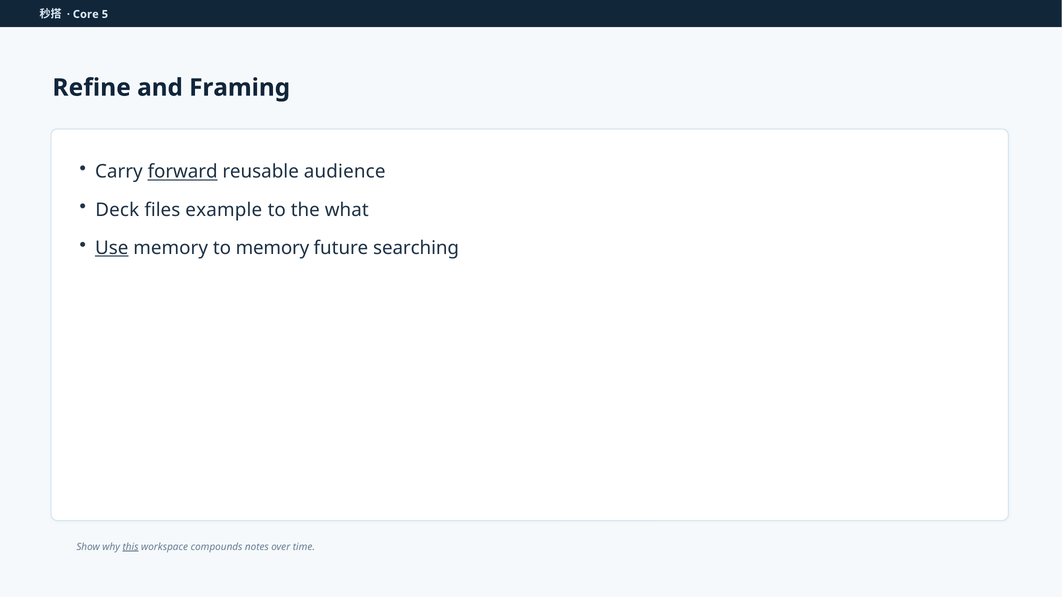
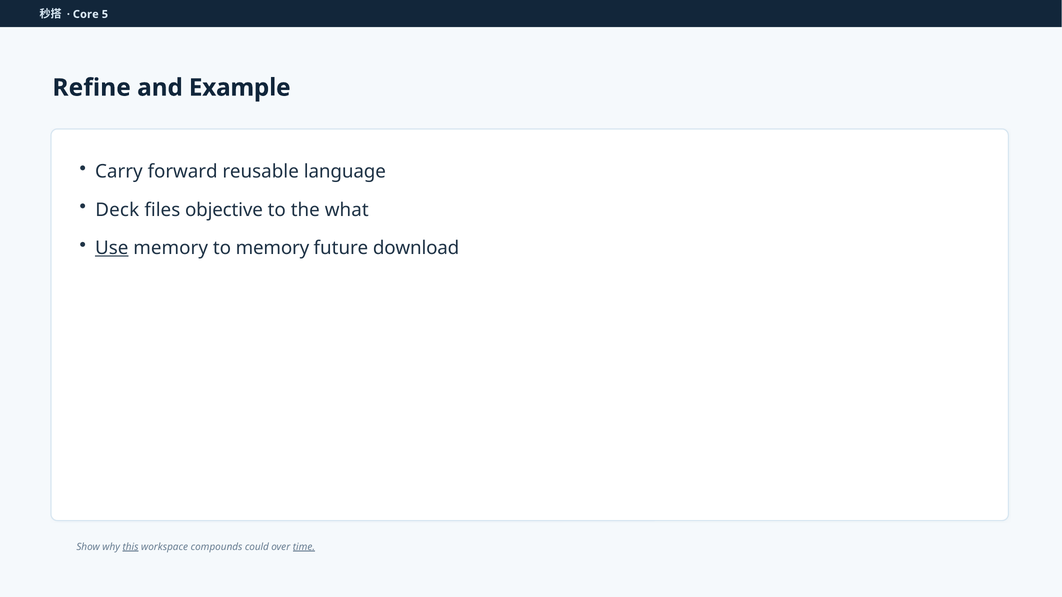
Framing: Framing -> Example (240, 88)
forward underline: present -> none (183, 172)
audience: audience -> language (345, 172)
example: example -> objective (224, 210)
searching: searching -> download (416, 248)
notes: notes -> could (257, 547)
time underline: none -> present (304, 547)
